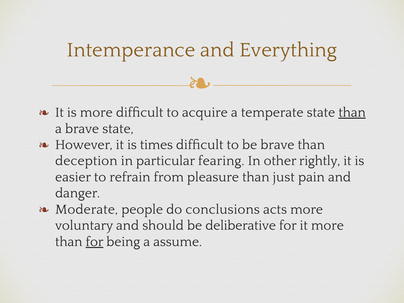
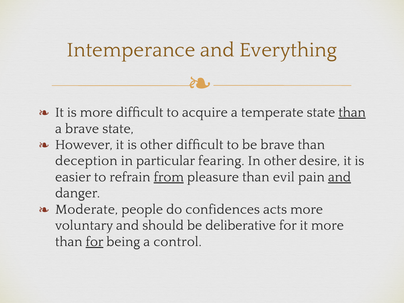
is times: times -> other (156, 145)
rightly: rightly -> desire (320, 161)
from underline: none -> present (169, 177)
just: just -> evil (284, 177)
and underline: none -> present (339, 177)
conclusions: conclusions -> confidences (223, 209)
assume: assume -> control (178, 242)
